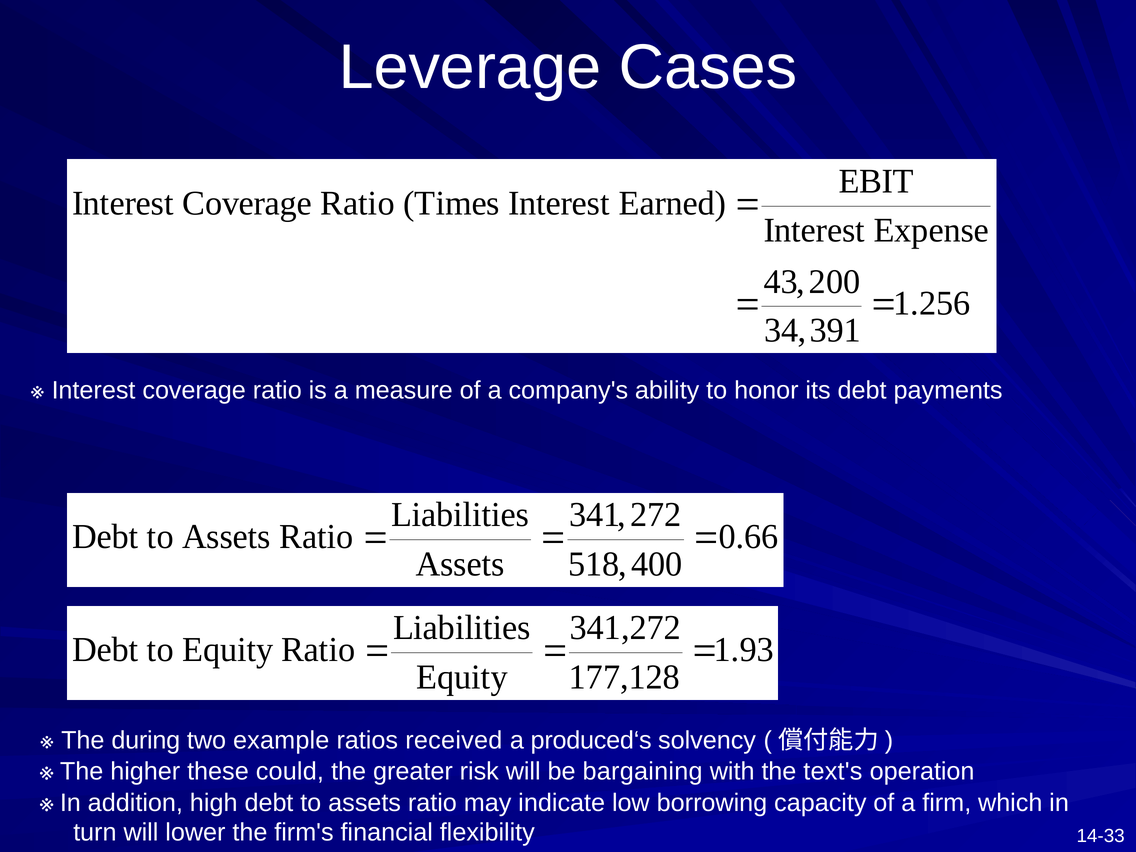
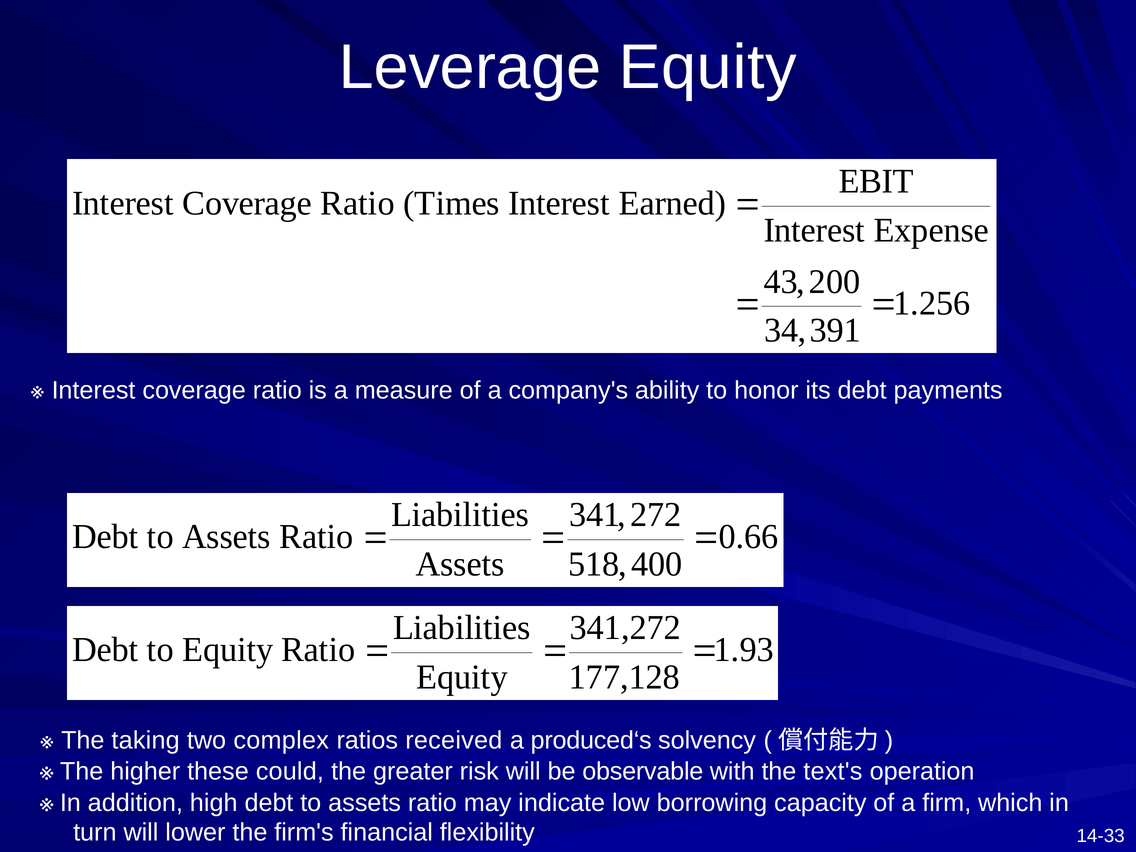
Leverage Cases: Cases -> Equity (708, 68)
during: during -> taking (146, 740)
example: example -> complex (281, 740)
bargaining: bargaining -> observable (643, 772)
